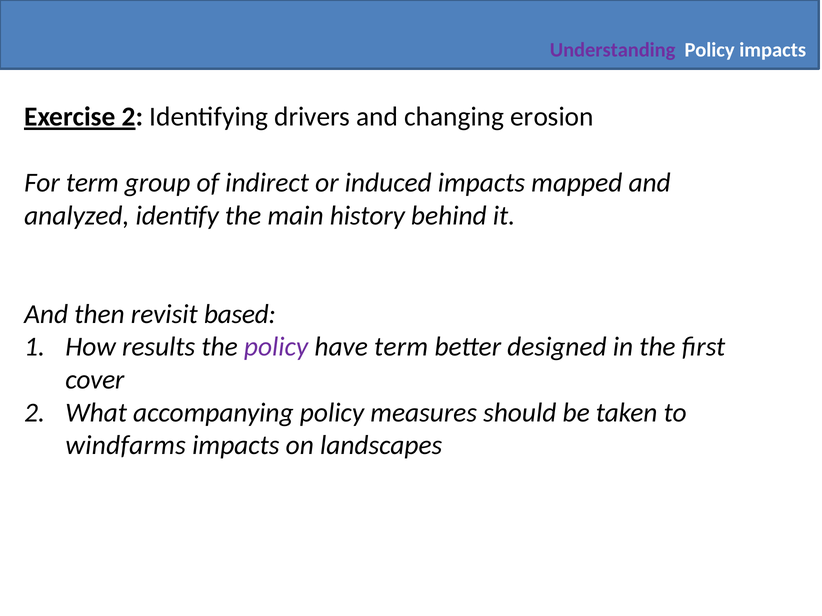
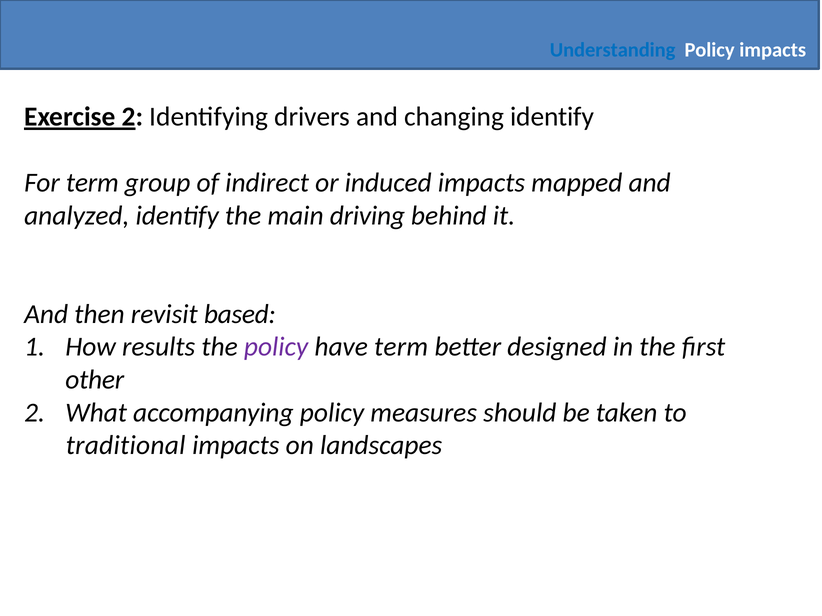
Understanding colour: purple -> blue (613, 50)
changing erosion: erosion -> identify (552, 117)
history: history -> driving (367, 216)
cover: cover -> other (95, 380)
windfarms: windfarms -> traditional (126, 446)
